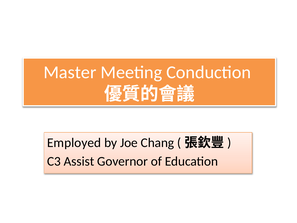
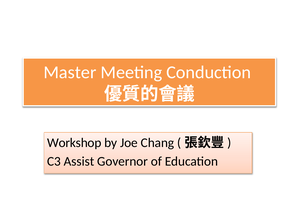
Employed: Employed -> Workshop (74, 143)
